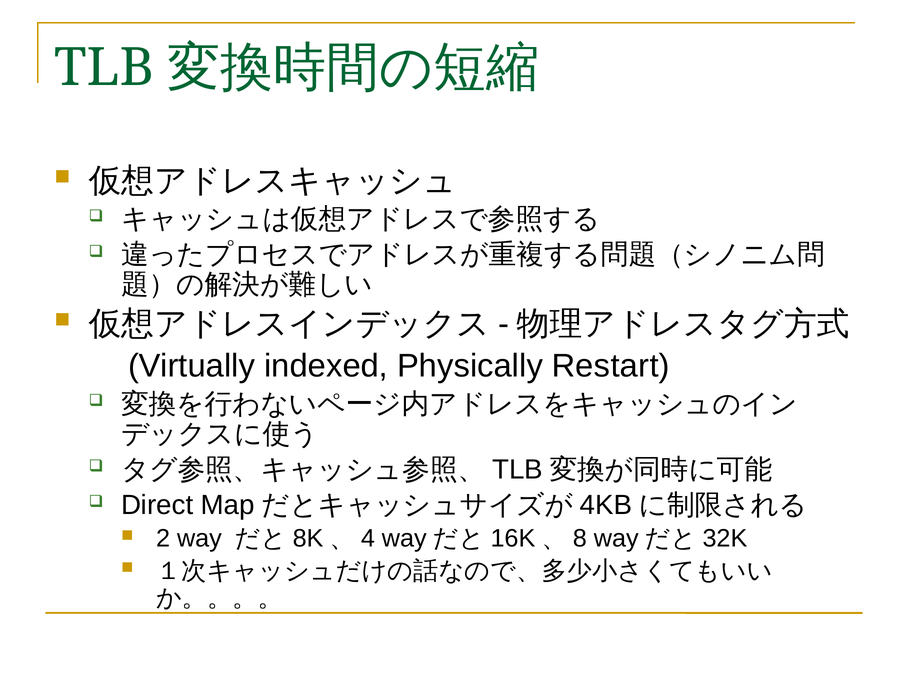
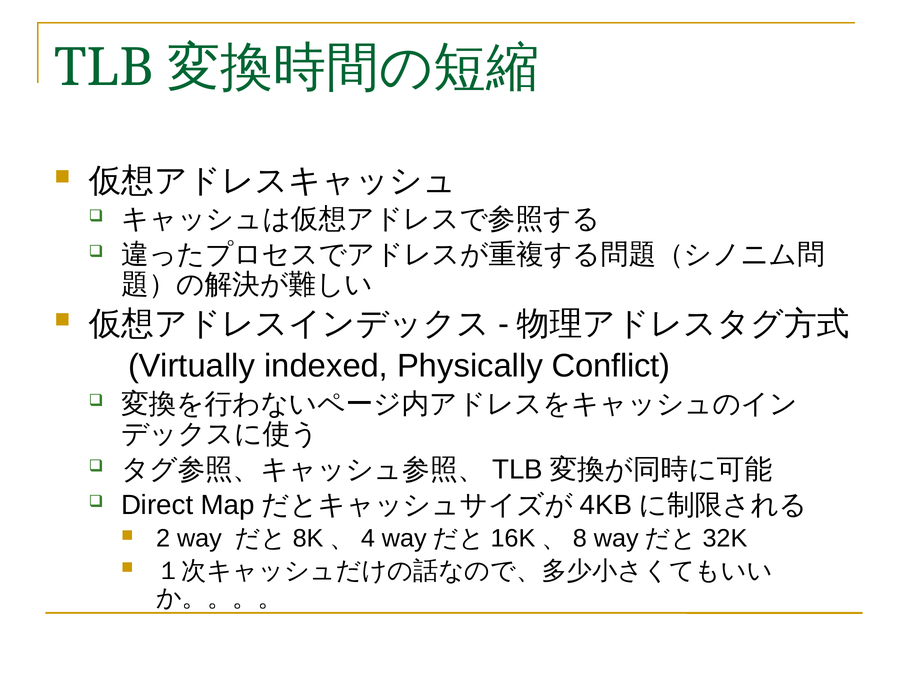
Restart: Restart -> Conflict (611, 366)
